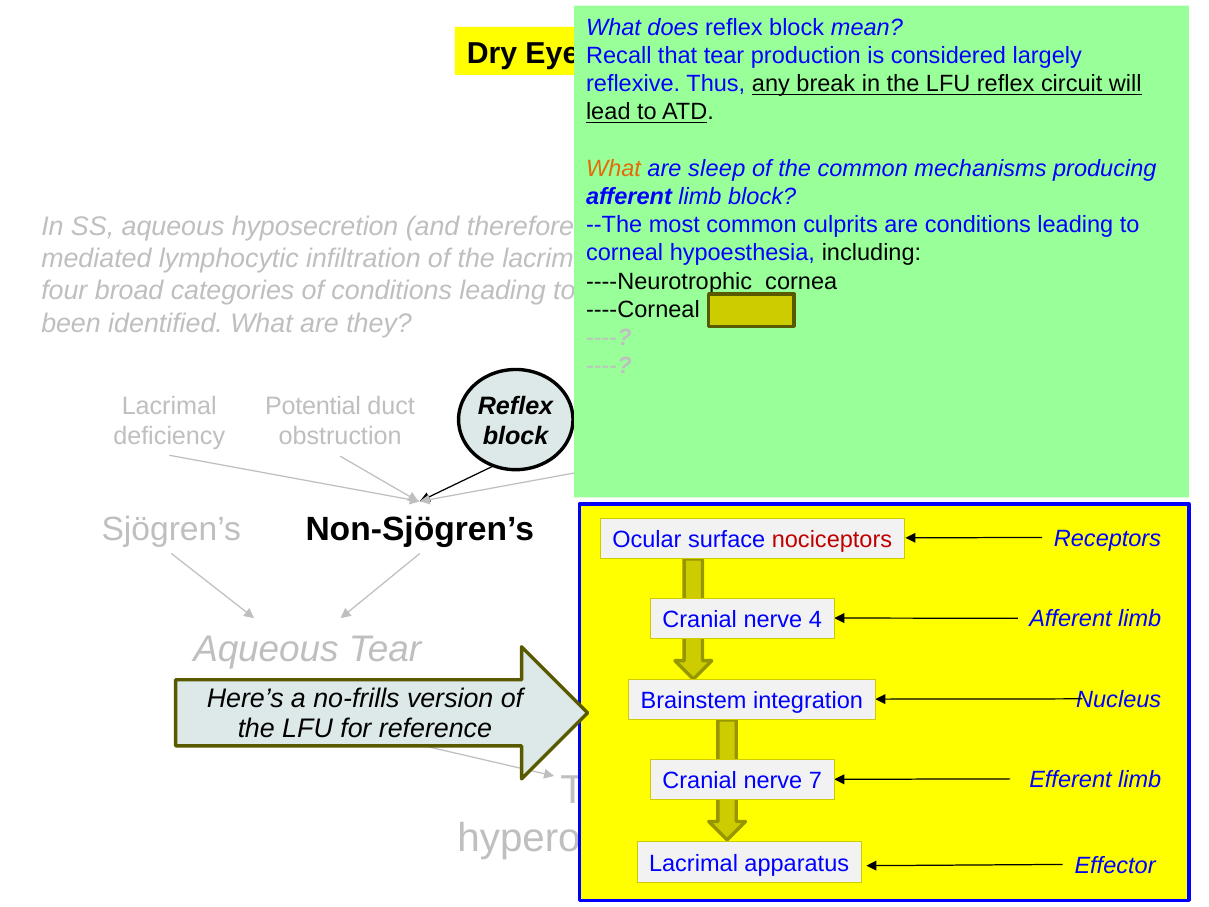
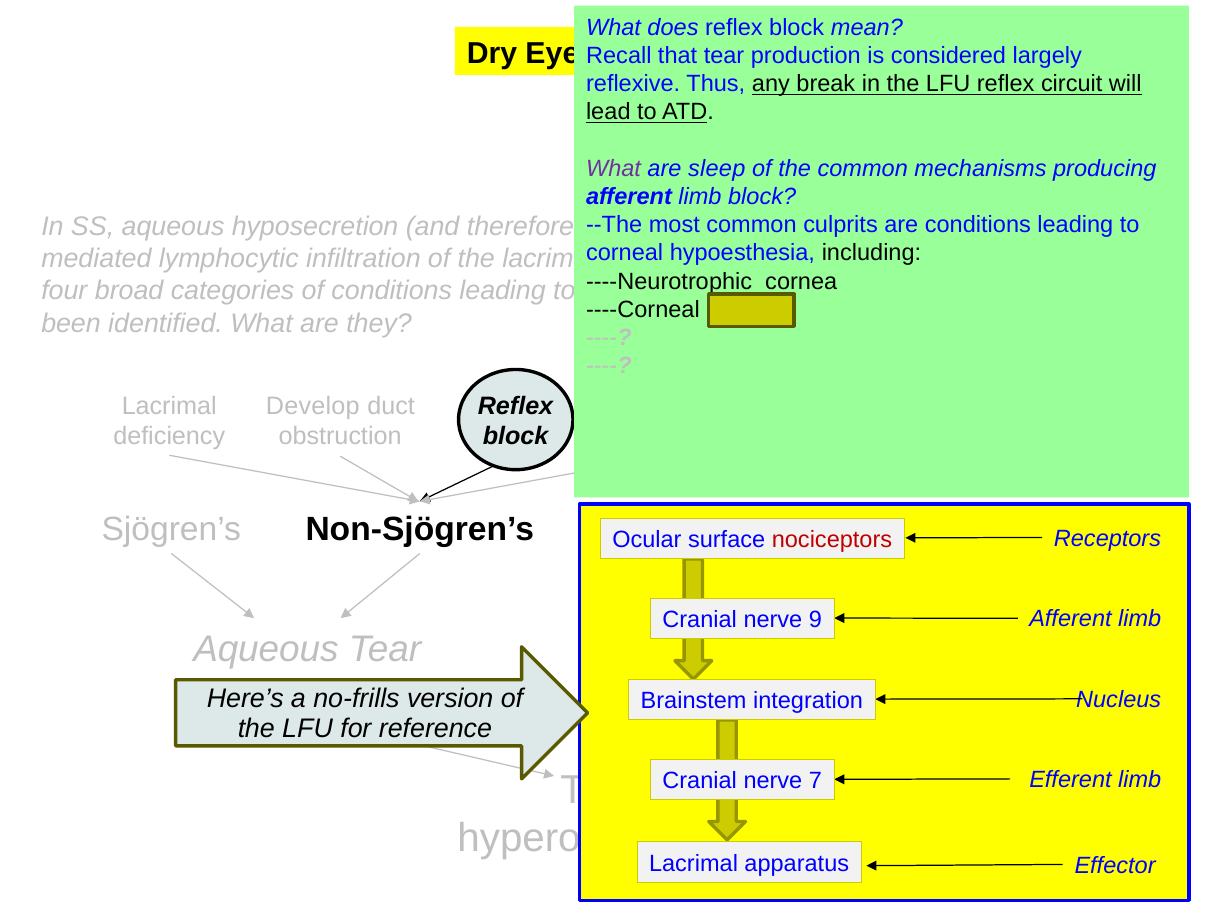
What colour: orange -> purple (614, 168)
Potential: Potential -> Develop (313, 406)
4: 4 -> 9 (815, 620)
